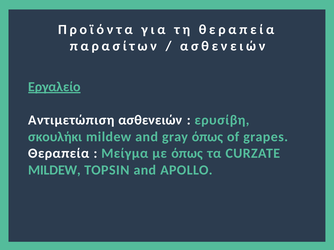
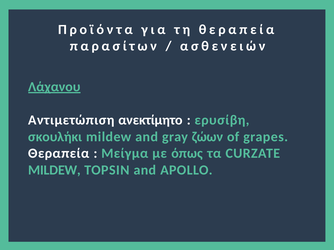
Εργαλείο: Εργαλείο -> Λάχανου (54, 87)
Αντιμετώπιση ασθενειών: ασθενειών -> ανεκτίμητο (150, 120)
gray όπως: όπως -> ζώων (208, 137)
